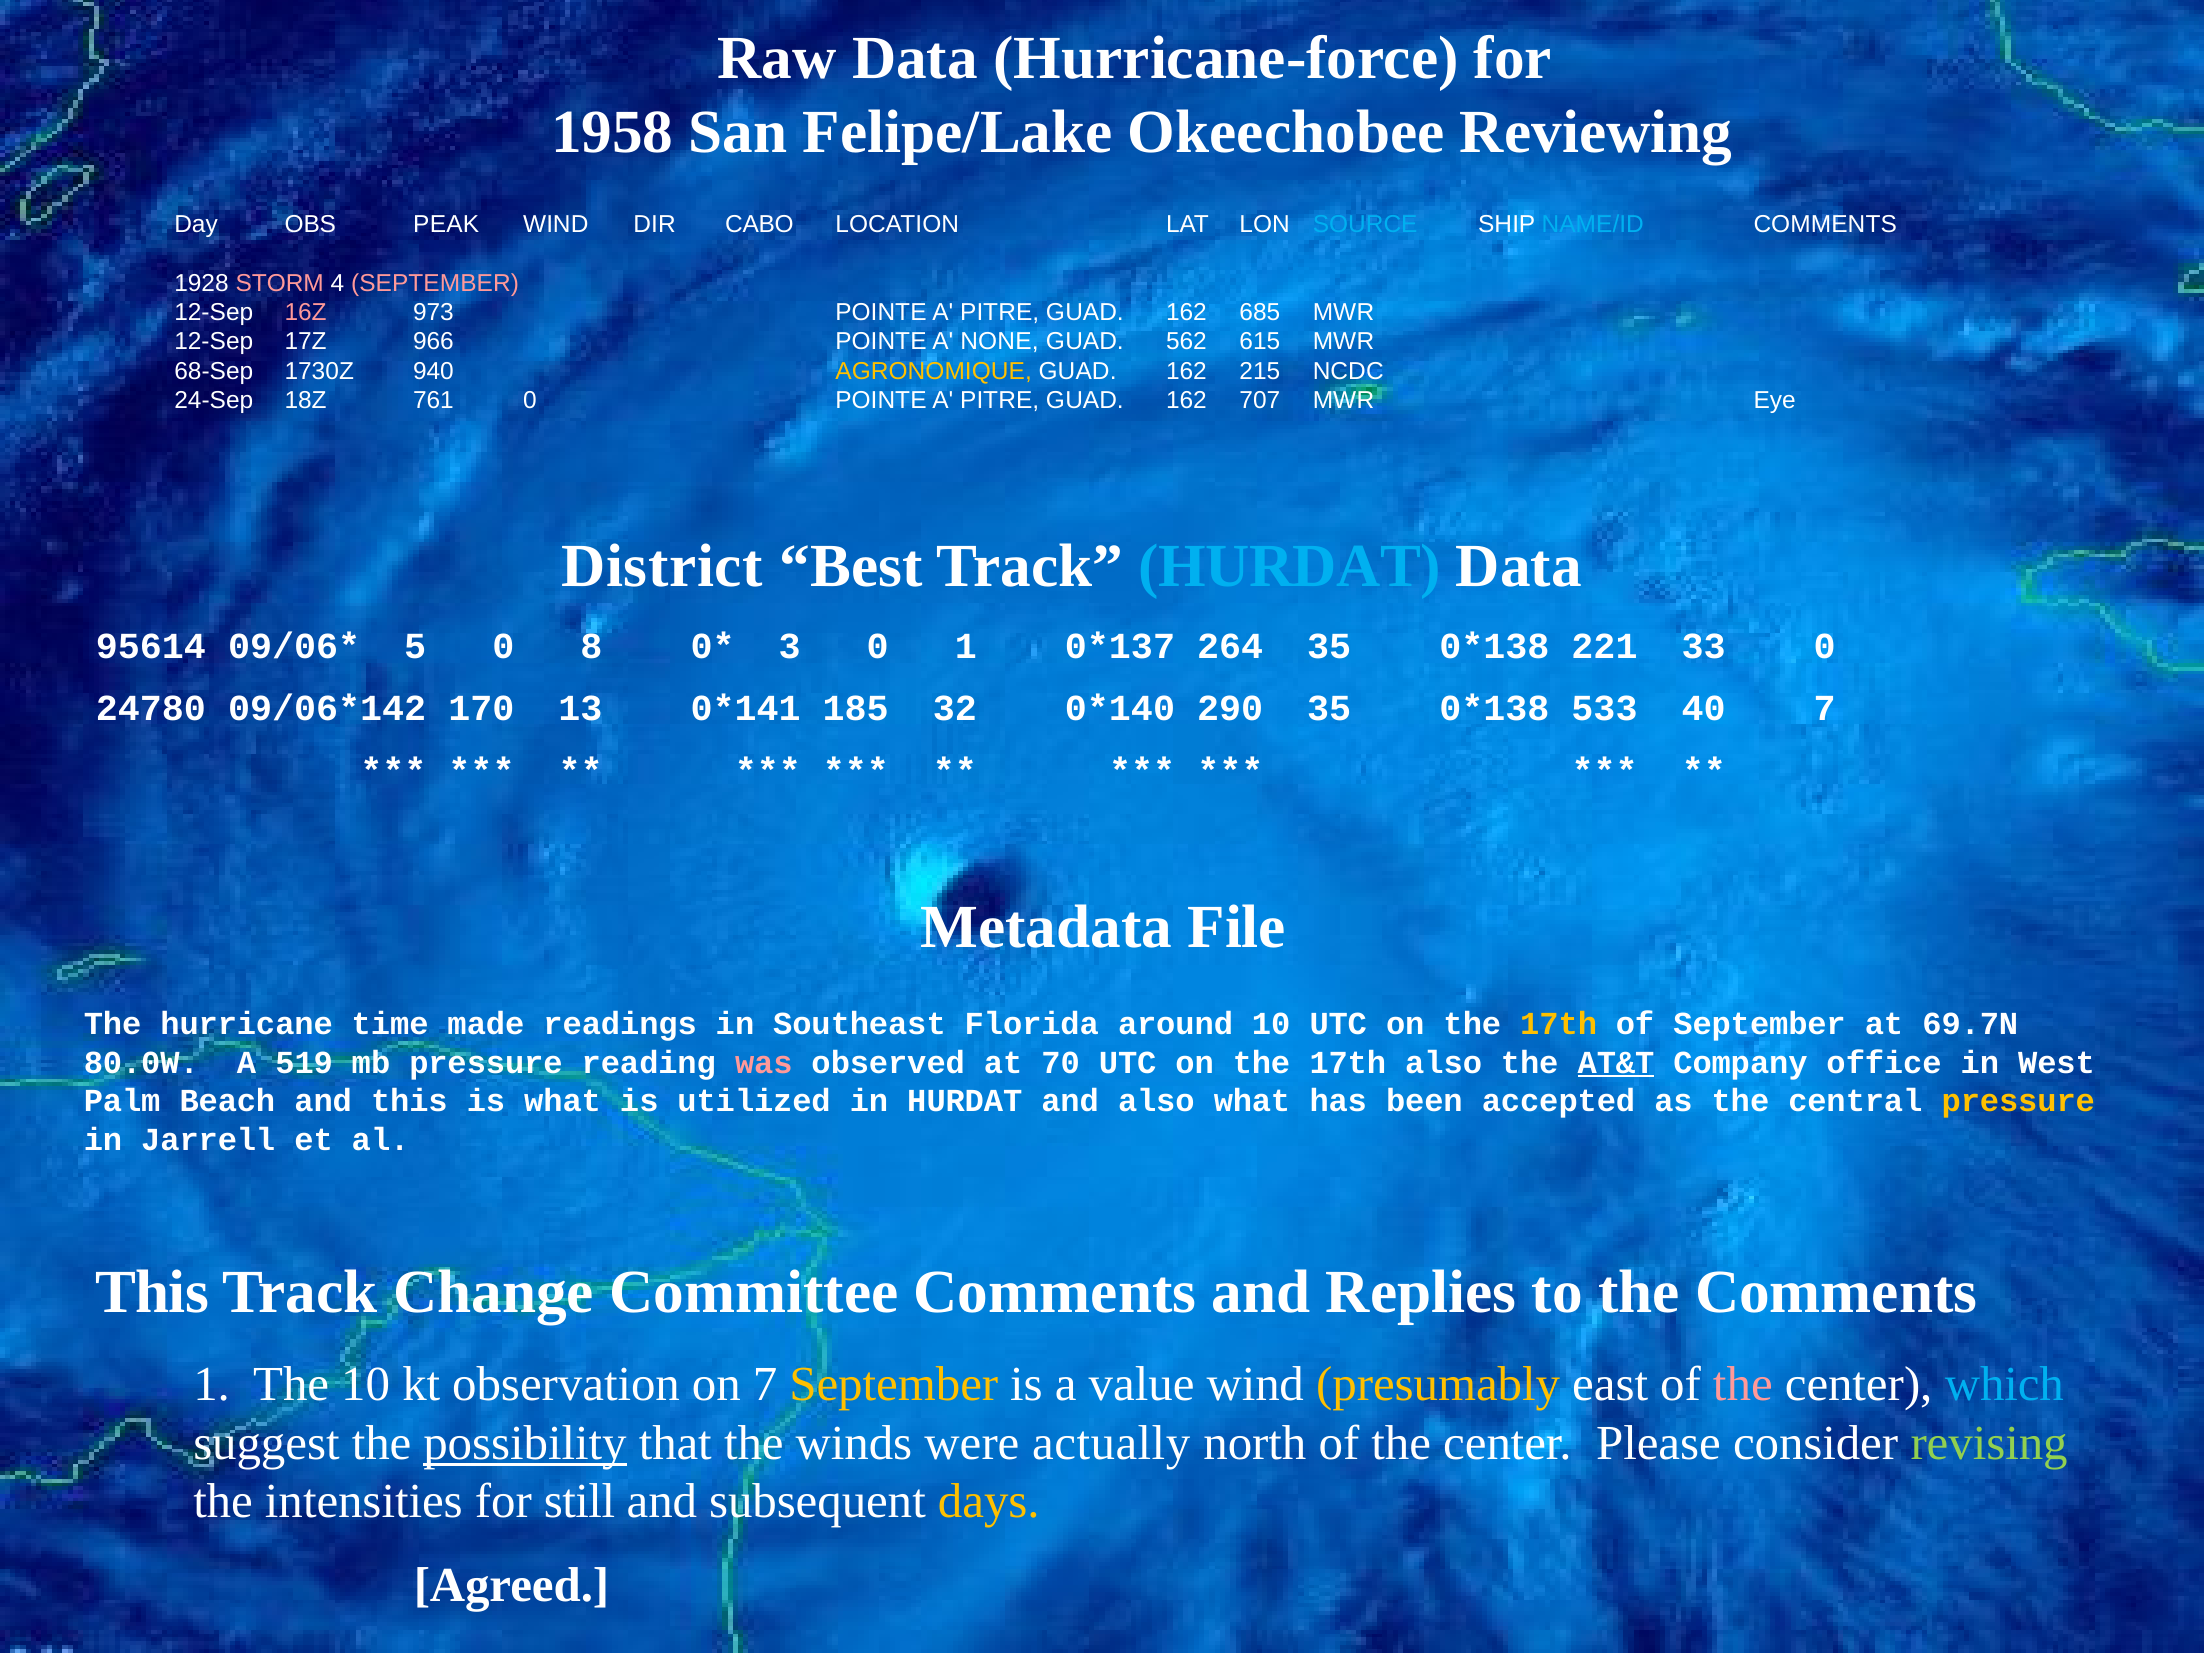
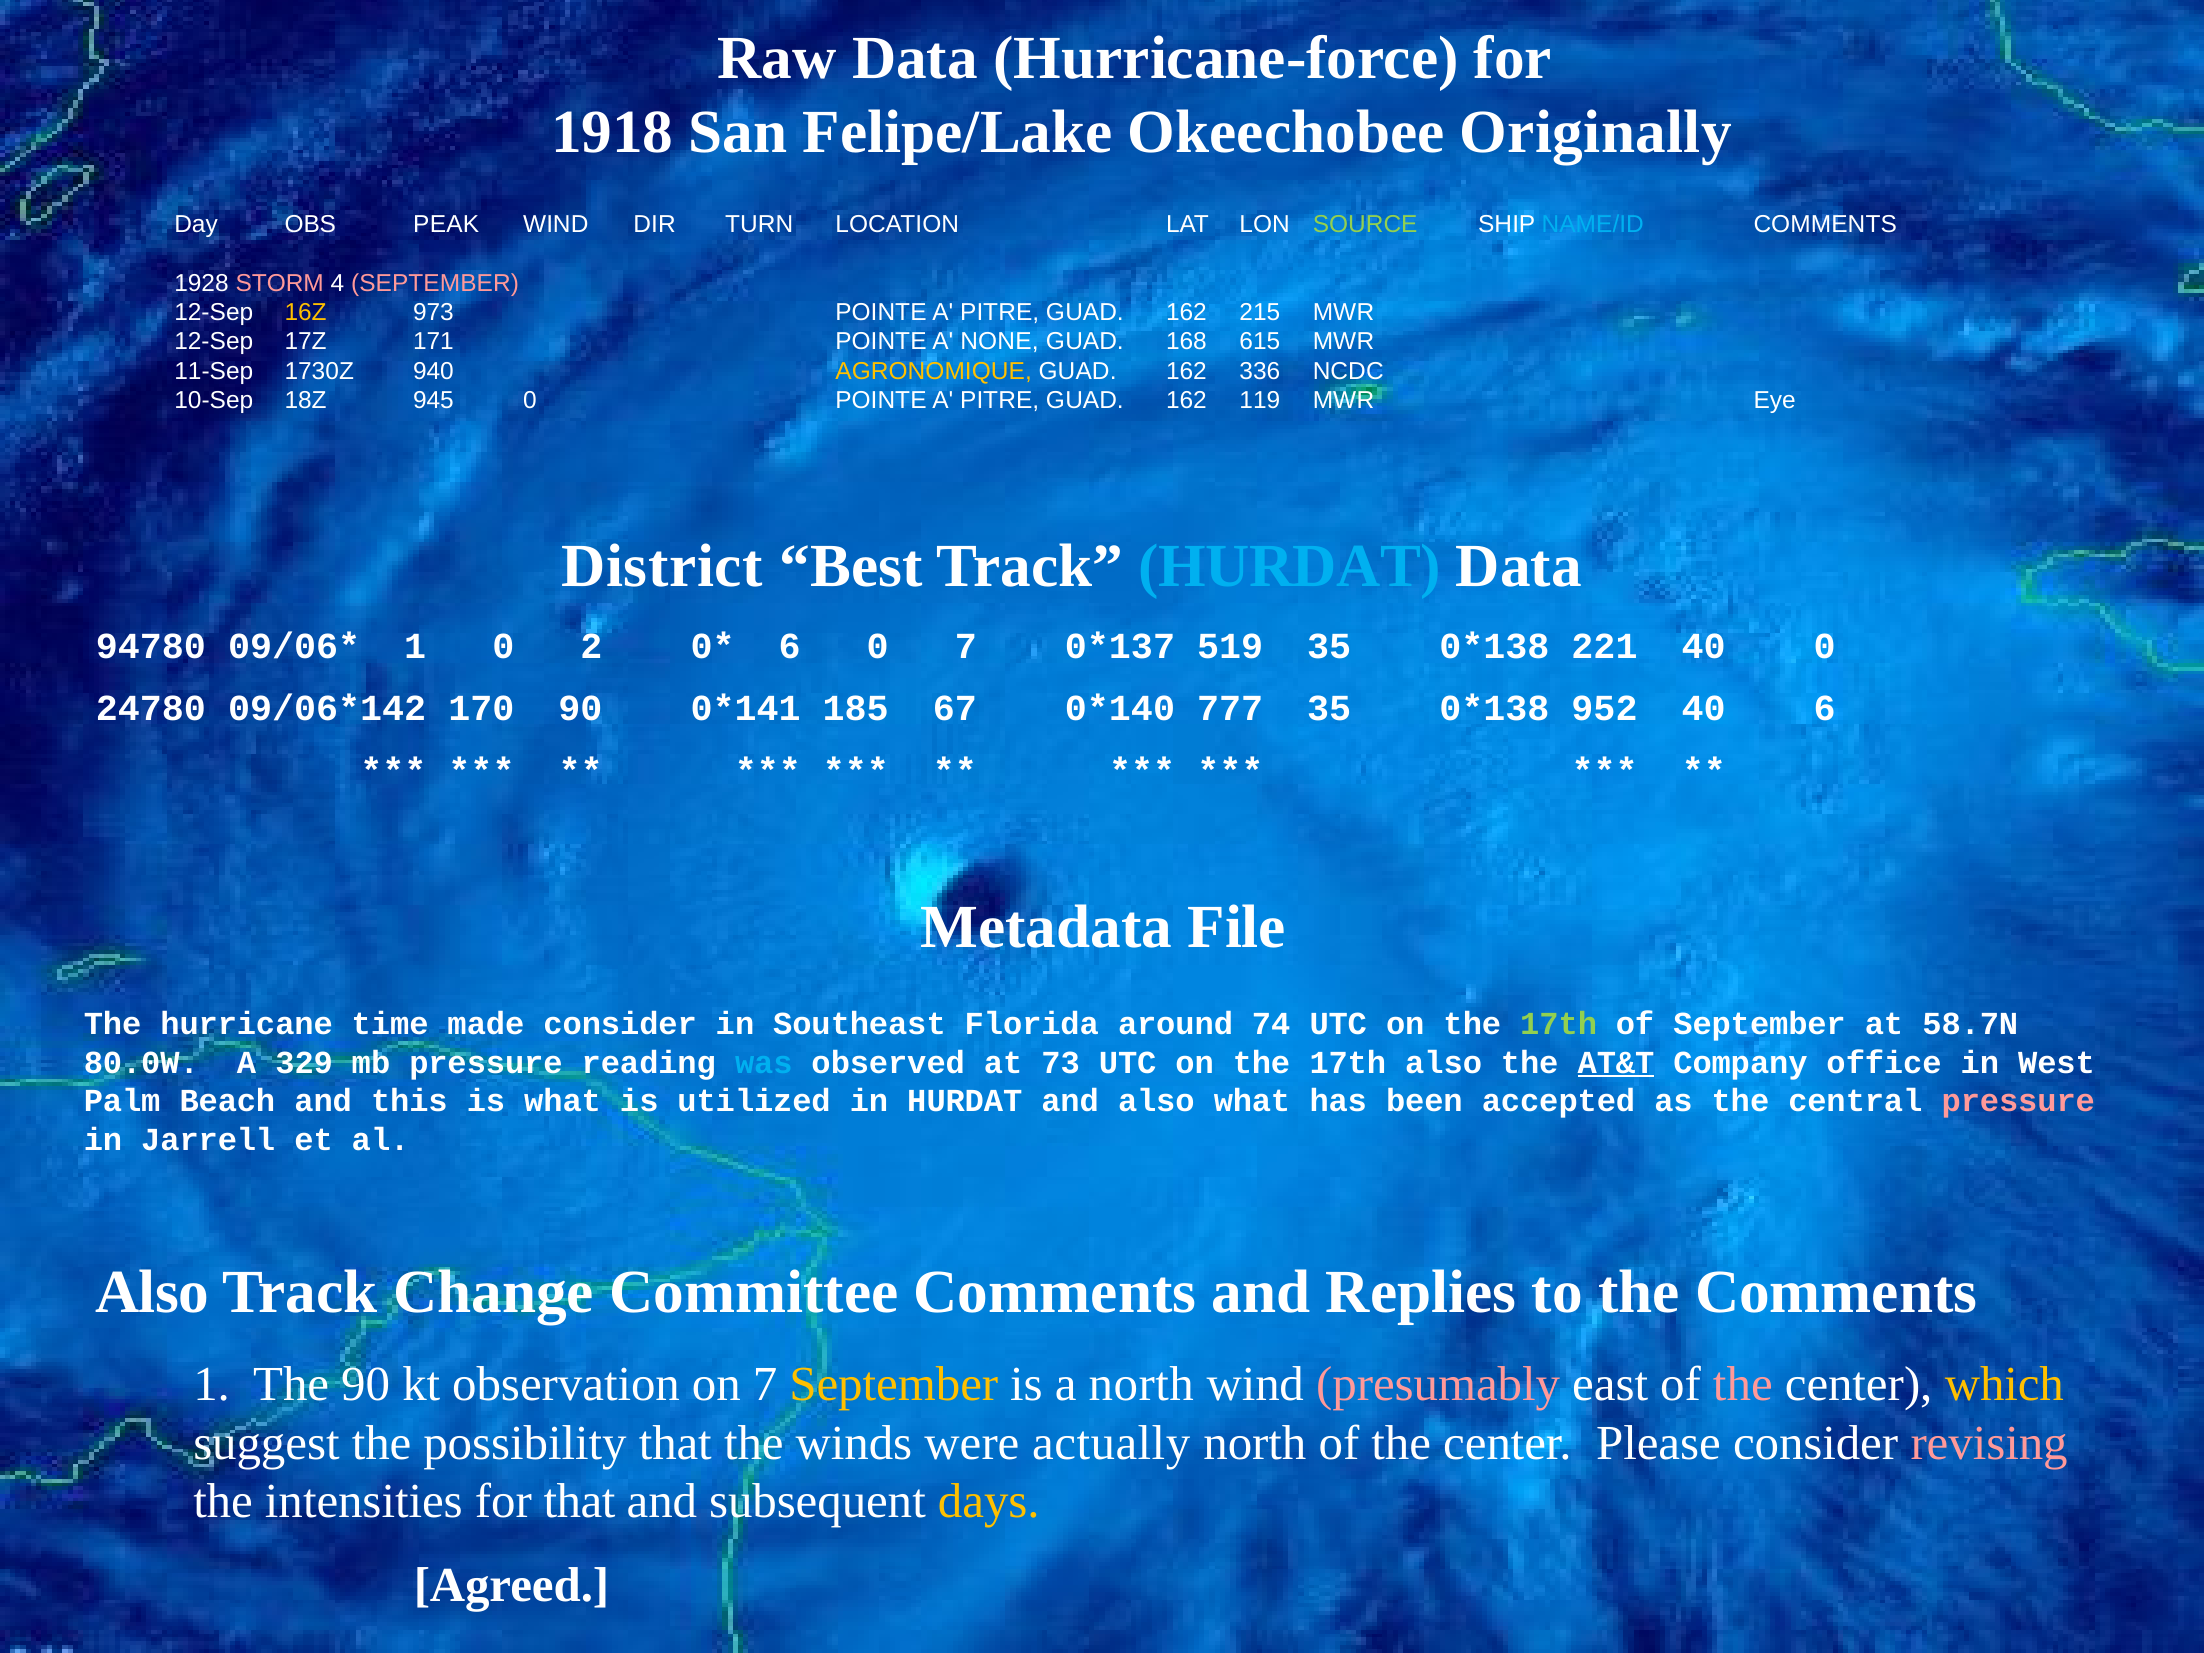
1958: 1958 -> 1918 (612, 132)
Reviewing: Reviewing -> Originally (1596, 132)
CABO: CABO -> TURN (759, 224)
SOURCE colour: light blue -> light green (1365, 224)
16Z colour: pink -> yellow (306, 312)
685: 685 -> 215 (1260, 312)
966: 966 -> 171 (433, 342)
562: 562 -> 168 (1186, 342)
68-Sep: 68-Sep -> 11-Sep (214, 371)
215: 215 -> 336 (1260, 371)
24-Sep: 24-Sep -> 10-Sep (214, 401)
761: 761 -> 945 (433, 401)
707: 707 -> 119 (1260, 401)
95614: 95614 -> 94780 (151, 646)
5: 5 -> 1 (415, 646)
8: 8 -> 2 (591, 646)
3: 3 -> 6 (790, 646)
0 1: 1 -> 7 (966, 646)
264: 264 -> 519 (1230, 646)
221 33: 33 -> 40 (1704, 646)
170 13: 13 -> 90 (580, 709)
32: 32 -> 67 (955, 709)
290: 290 -> 777 (1230, 709)
533: 533 -> 952 (1604, 709)
40 7: 7 -> 6 (1825, 709)
made readings: readings -> consider (620, 1024)
around 10: 10 -> 74 (1271, 1024)
17th colour: yellow -> light green (1559, 1024)
69.7N: 69.7N -> 58.7N (1970, 1024)
519: 519 -> 329 (304, 1063)
was colour: pink -> light blue (764, 1063)
70: 70 -> 73 (1061, 1063)
pressure colour: yellow -> pink (2018, 1101)
This: This -> Also (152, 1293)
The 10: 10 -> 90 (366, 1384)
a value: value -> north (1141, 1384)
presumably colour: yellow -> pink (1438, 1384)
which colour: light blue -> yellow (2004, 1384)
possibility underline: present -> none (525, 1443)
revising colour: light green -> pink (1989, 1443)
for still: still -> that (579, 1502)
